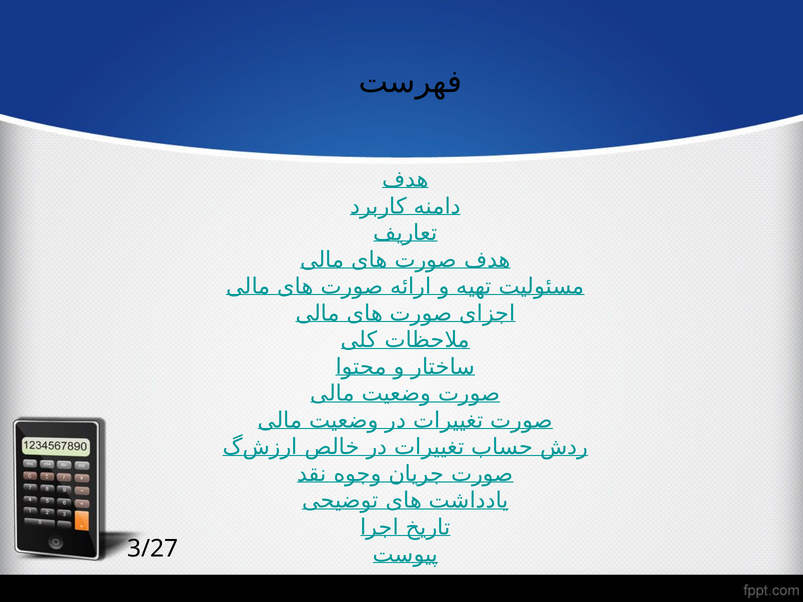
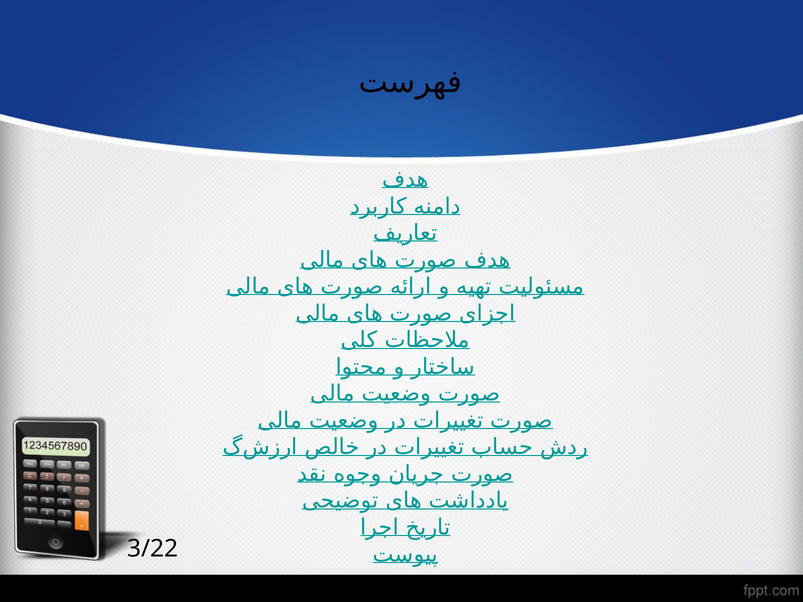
3/27: 3/27 -> 3/22 (153, 549)
